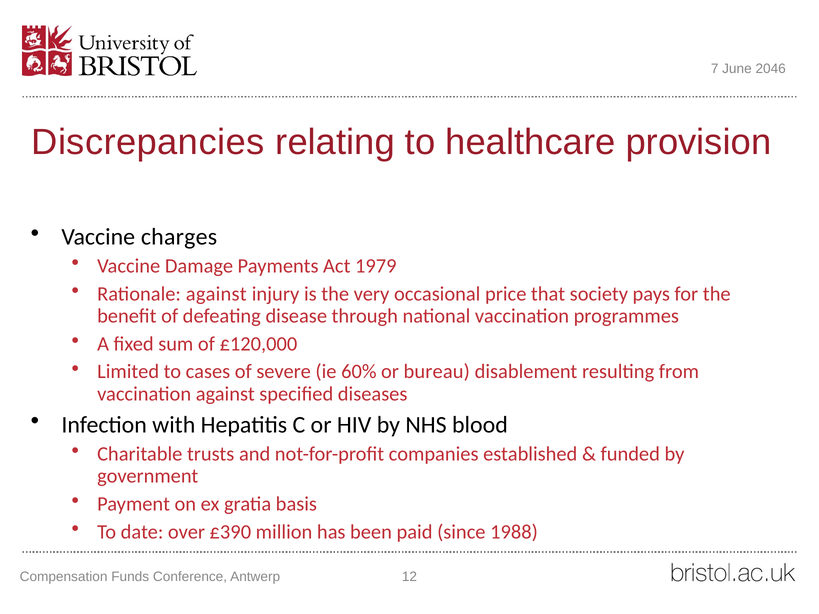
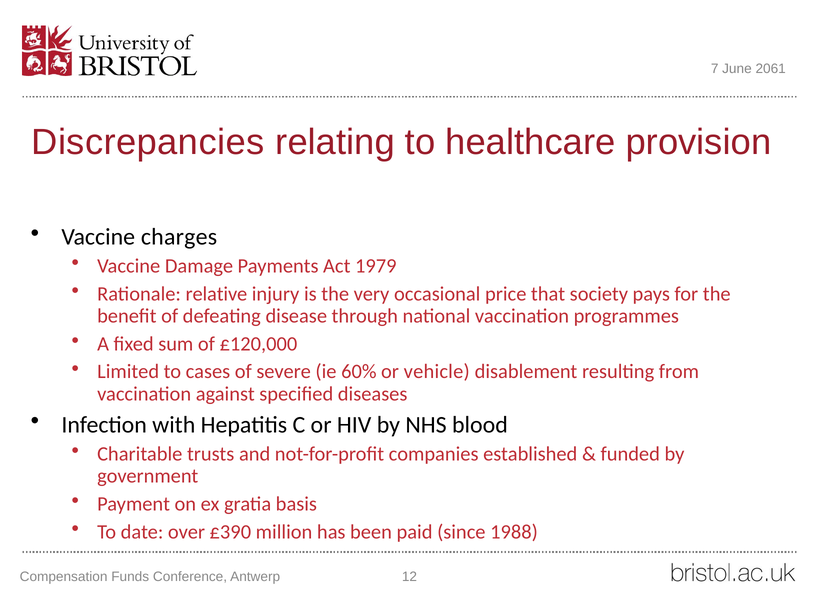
2046: 2046 -> 2061 (771, 69)
Rationale against: against -> relative (216, 294)
bureau: bureau -> vehicle (437, 372)
